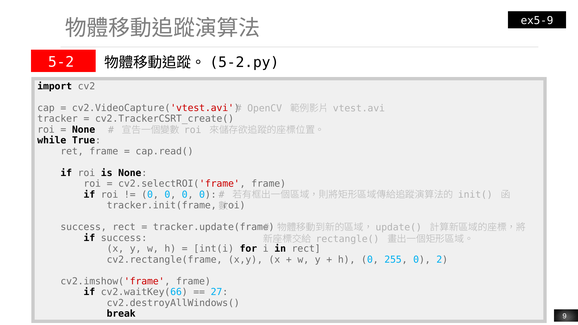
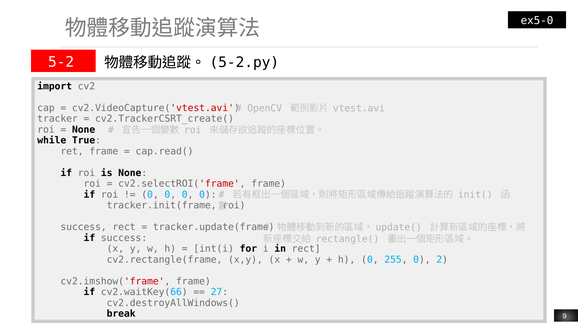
ex5-9: ex5-9 -> ex5-0 (537, 20)
